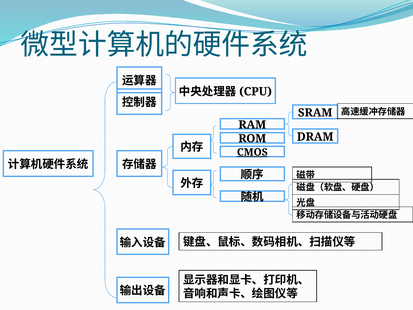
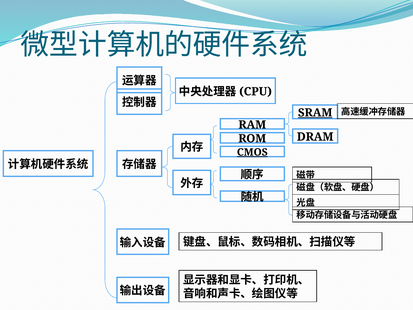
SRAM underline: none -> present (315, 113)
